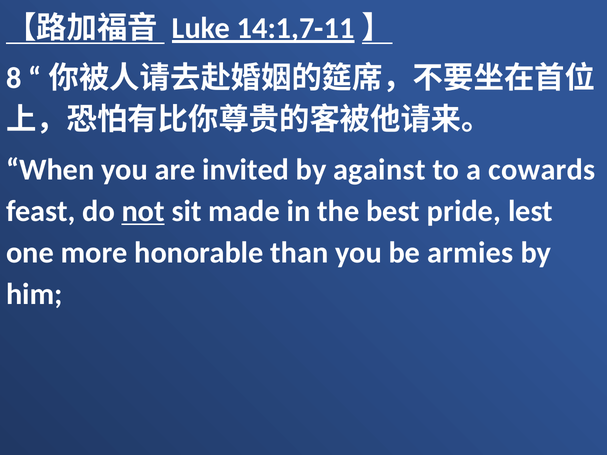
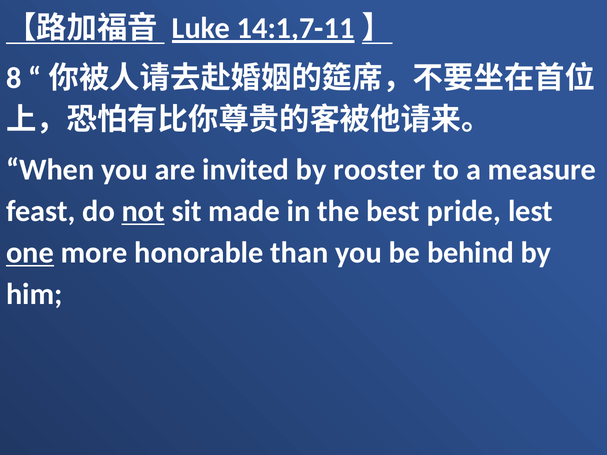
against: against -> rooster (380, 170)
cowards: cowards -> measure (542, 170)
one underline: none -> present (30, 253)
armies: armies -> behind (470, 253)
